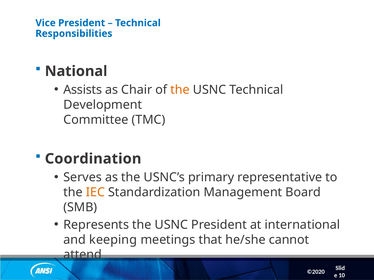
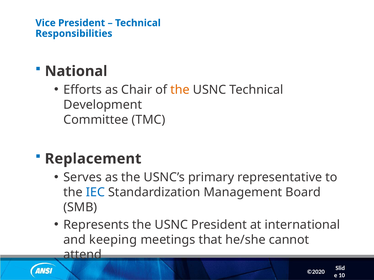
Assists: Assists -> Efforts (83, 90)
Coordination: Coordination -> Replacement (93, 159)
IEC colour: orange -> blue (95, 193)
